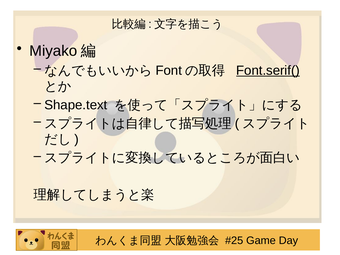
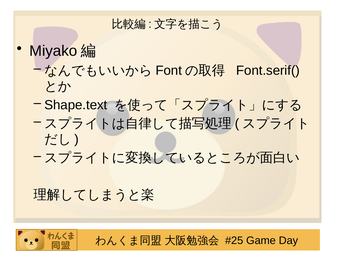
Font.serif( underline: present -> none (268, 70)
